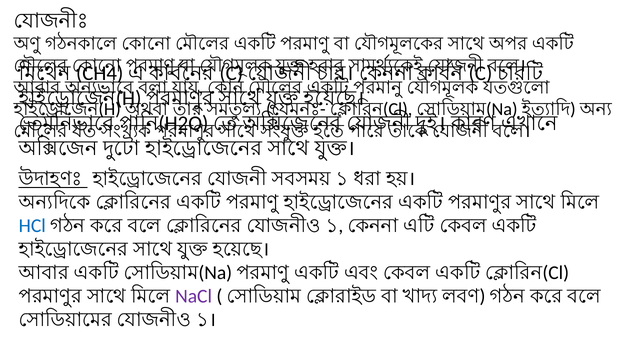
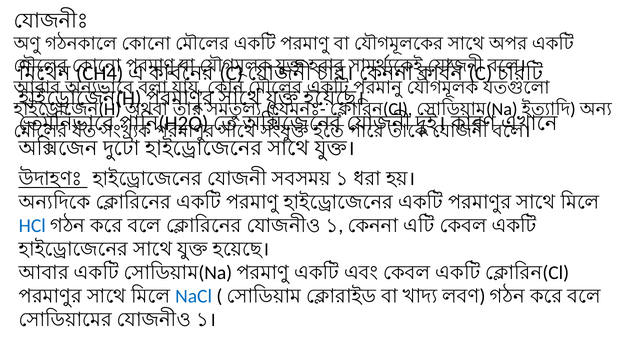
NaCl colour: purple -> blue (194, 296)
